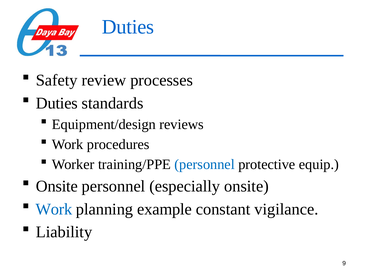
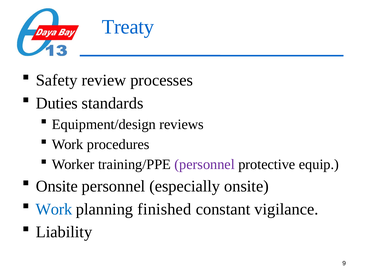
Duties: Duties -> Treaty (128, 27)
personnel colour: blue -> purple (205, 164)
example: example -> finished (164, 209)
